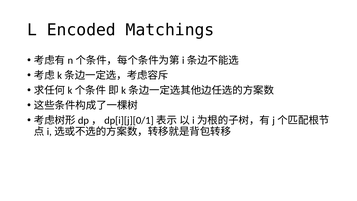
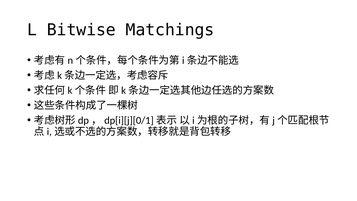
Encoded: Encoded -> Bitwise (81, 30)
